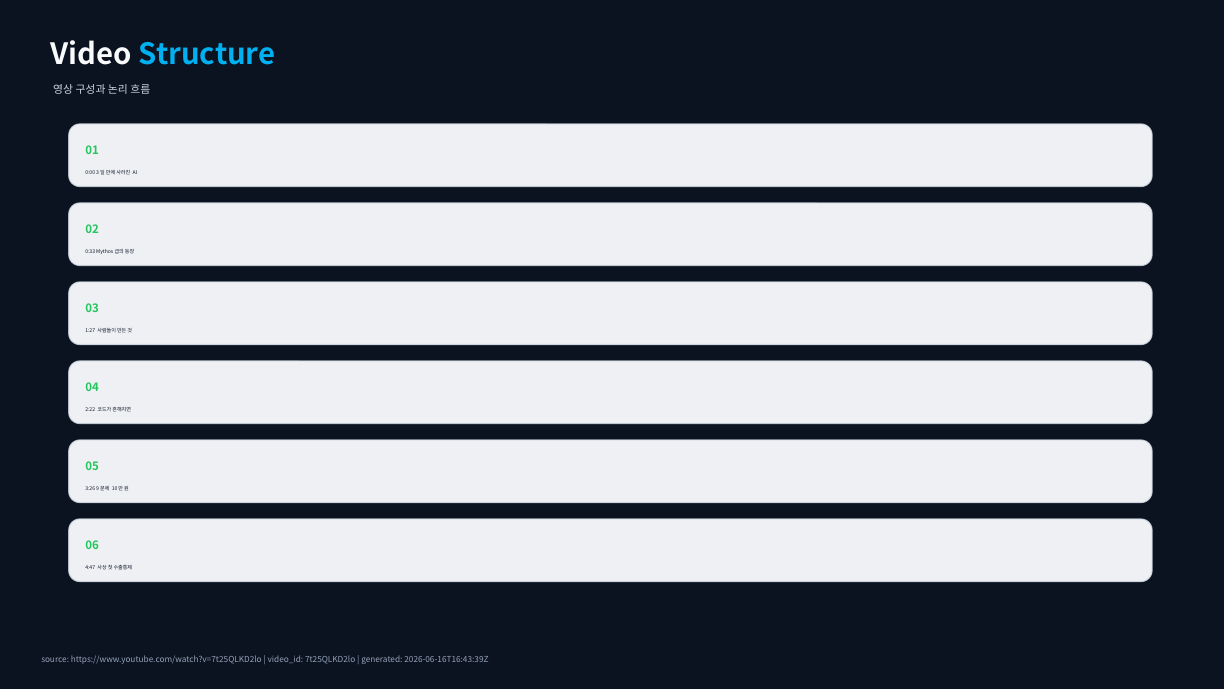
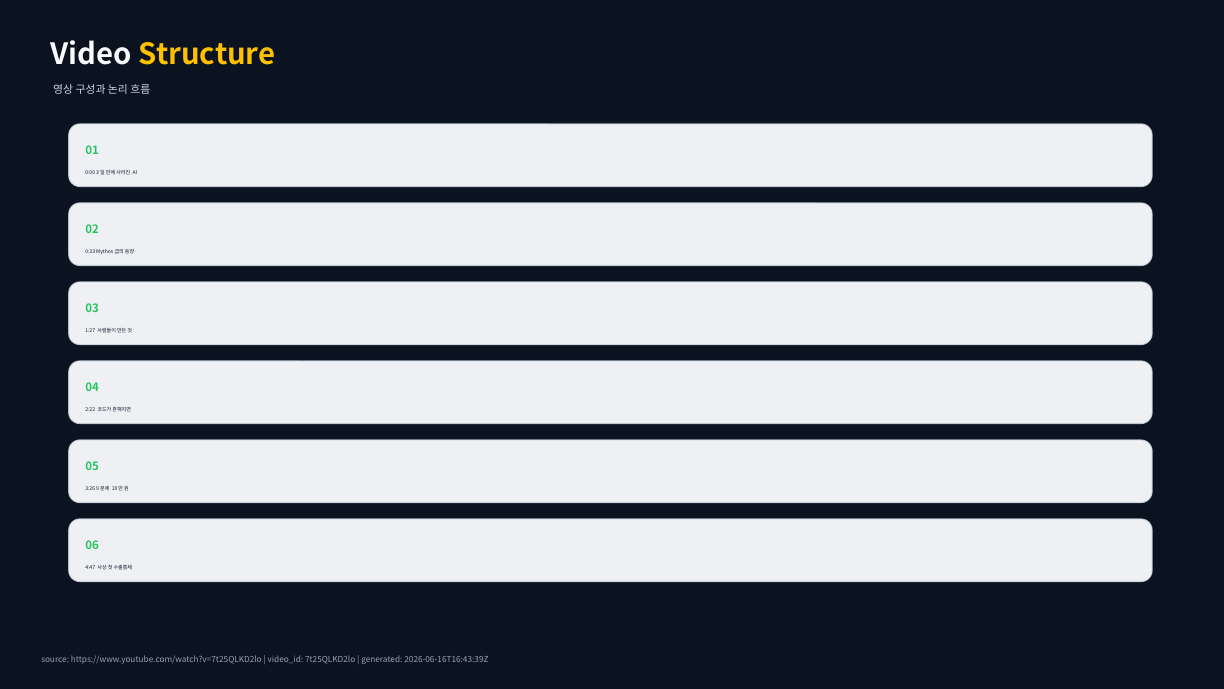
Structure colour: light blue -> yellow (207, 55)
